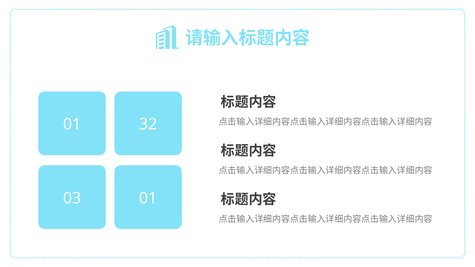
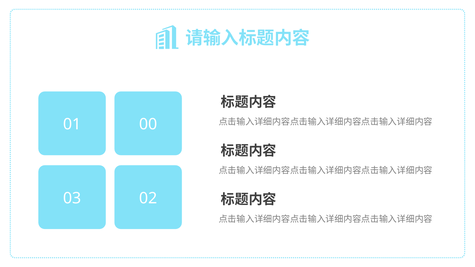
32: 32 -> 00 (148, 125)
03 01: 01 -> 02 (148, 198)
